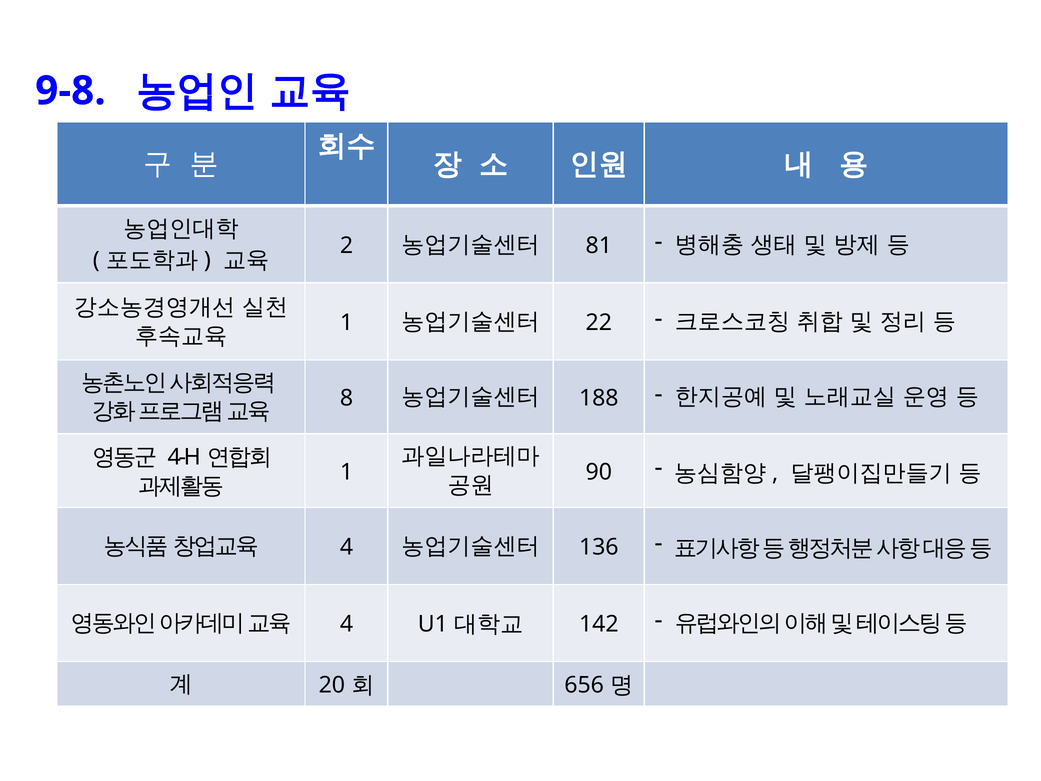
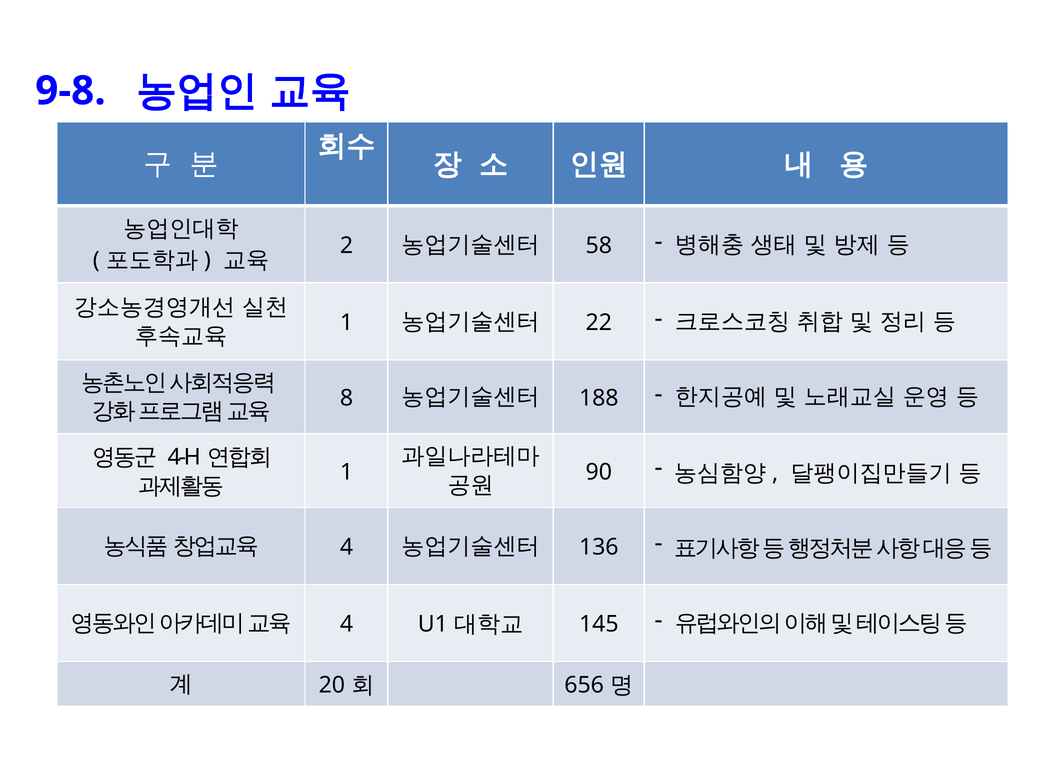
81: 81 -> 58 (599, 246)
142: 142 -> 145 (599, 624)
